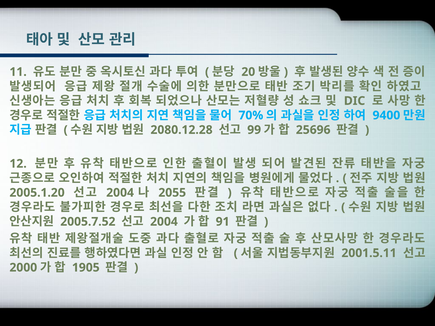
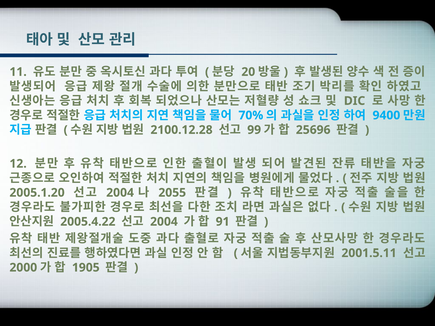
2080.12.28: 2080.12.28 -> 2100.12.28 (182, 130)
2005.7.52: 2005.7.52 -> 2005.4.22 (88, 222)
